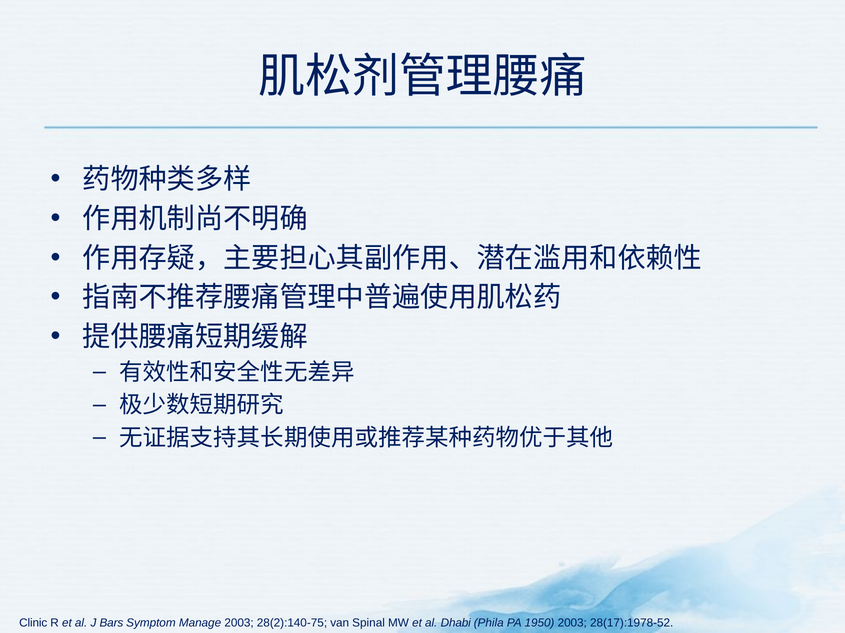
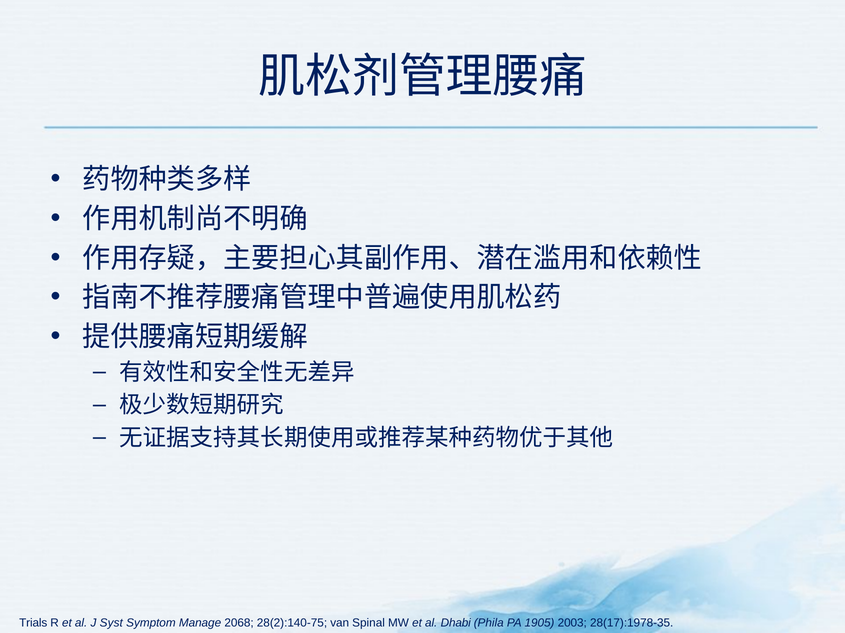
Clinic: Clinic -> Trials (33, 624)
Bars: Bars -> Syst (111, 624)
Manage 2003: 2003 -> 2068 (239, 624)
1950: 1950 -> 1905 (539, 624)
28(17):1978-52: 28(17):1978-52 -> 28(17):1978-35 (632, 624)
